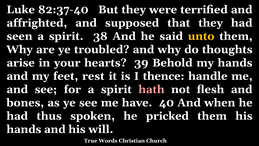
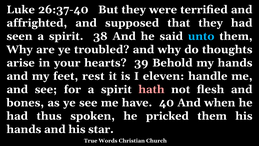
82:37-40: 82:37-40 -> 26:37-40 (63, 10)
unto colour: yellow -> light blue (201, 36)
thence: thence -> eleven (164, 76)
will: will -> star (101, 129)
